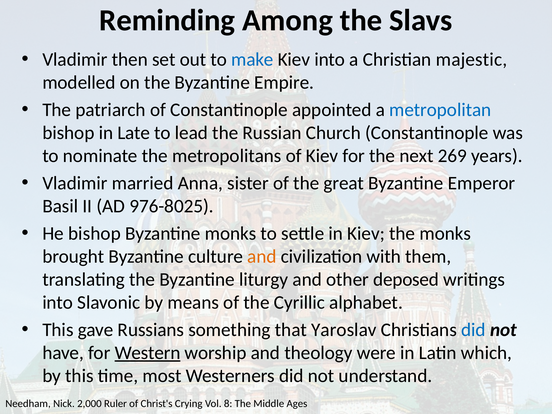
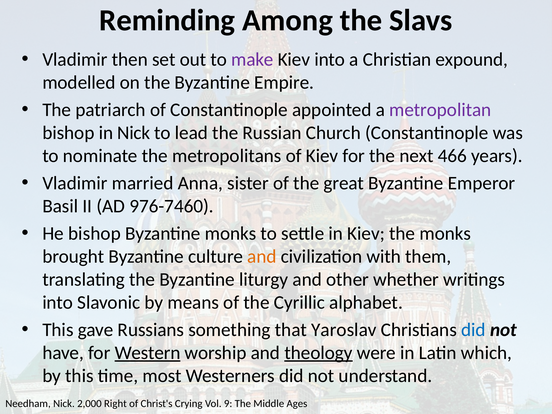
make colour: blue -> purple (252, 60)
majestic: majestic -> expound (472, 60)
metropolitan colour: blue -> purple (440, 110)
in Late: Late -> Nick (134, 133)
269: 269 -> 466 (452, 156)
976-8025: 976-8025 -> 976-7460 (172, 206)
deposed: deposed -> whether (406, 279)
theology underline: none -> present (318, 353)
Ruler: Ruler -> Right (115, 403)
8: 8 -> 9 (228, 403)
